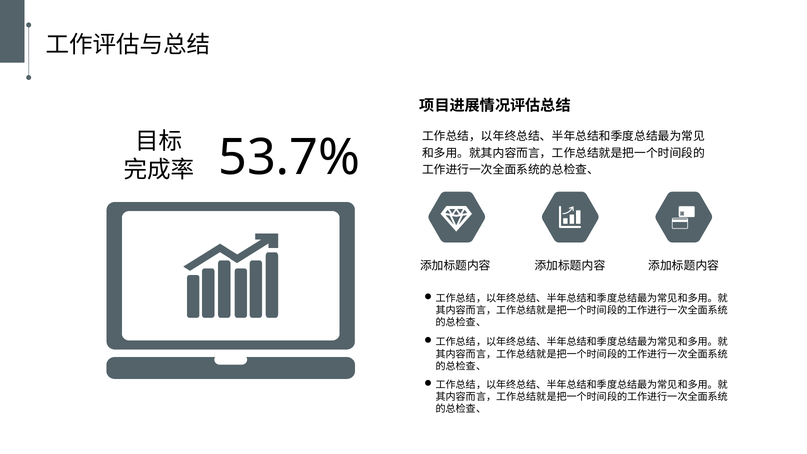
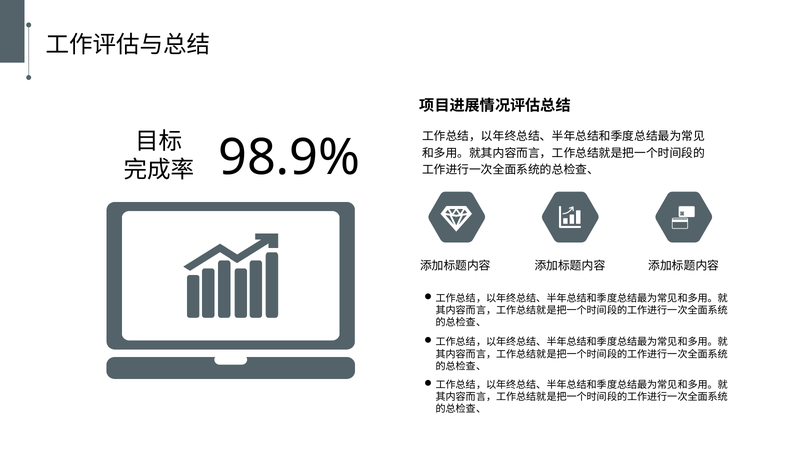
53.7%: 53.7% -> 98.9% (289, 157)
